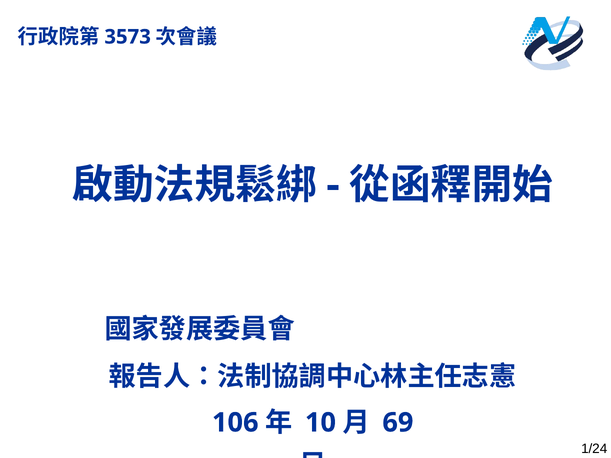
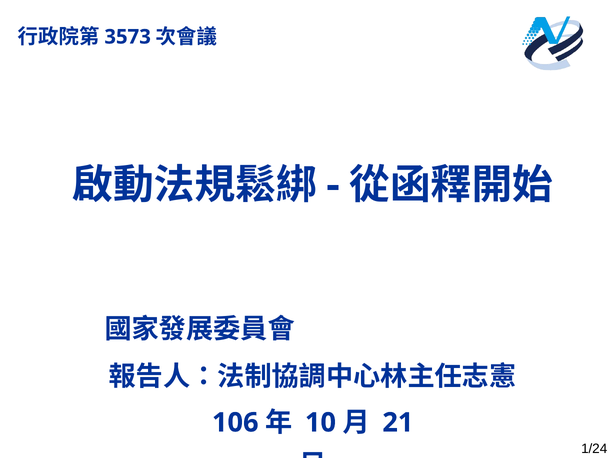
69: 69 -> 21 (398, 423)
